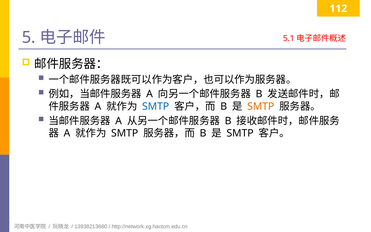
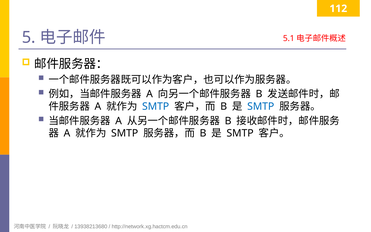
SMTP colour: orange -> blue (261, 106)
